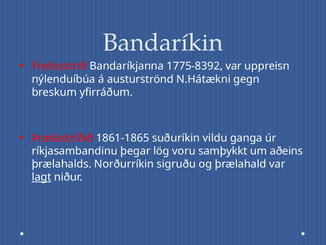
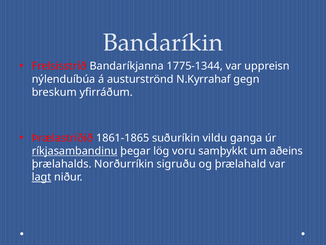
1775-8392: 1775-8392 -> 1775-1344 (195, 66)
N.Hátækni: N.Hátækni -> N.Kyrrahaf (204, 79)
ríkjasambandinu underline: none -> present (75, 151)
